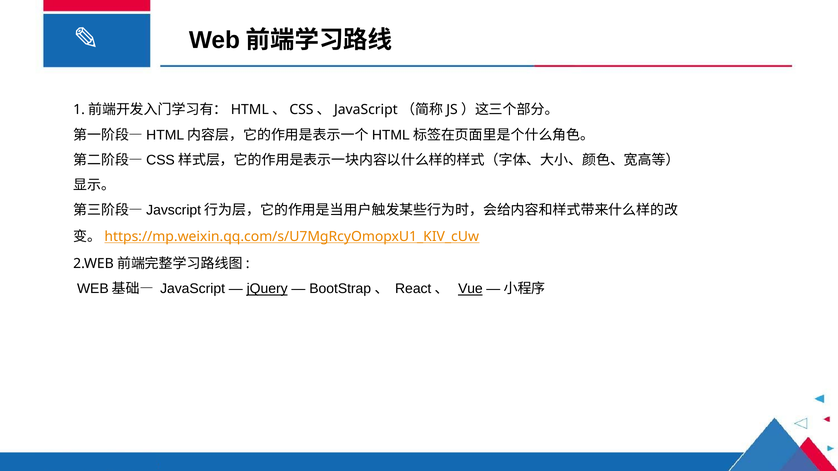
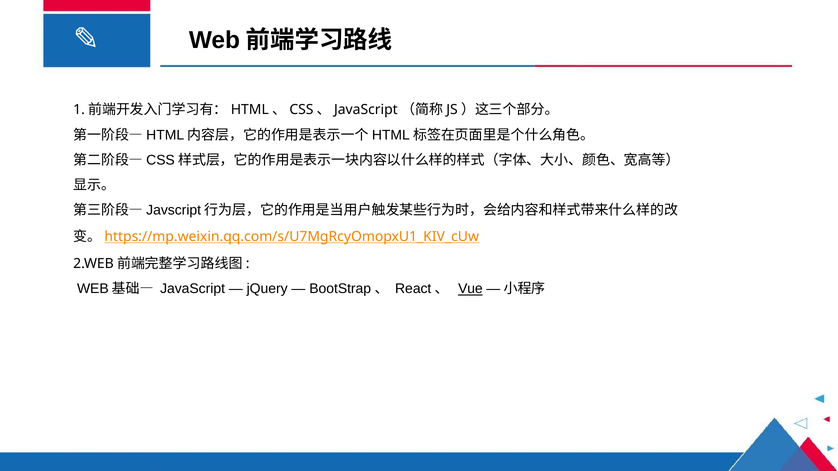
jQuery underline: present -> none (267, 289)
